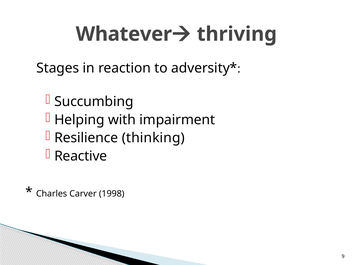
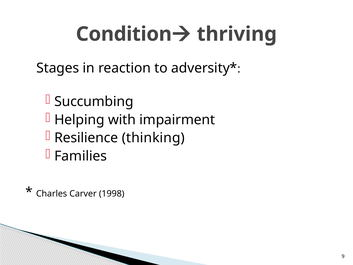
Whatever: Whatever -> Condition (124, 34)
Reactive: Reactive -> Families (81, 156)
